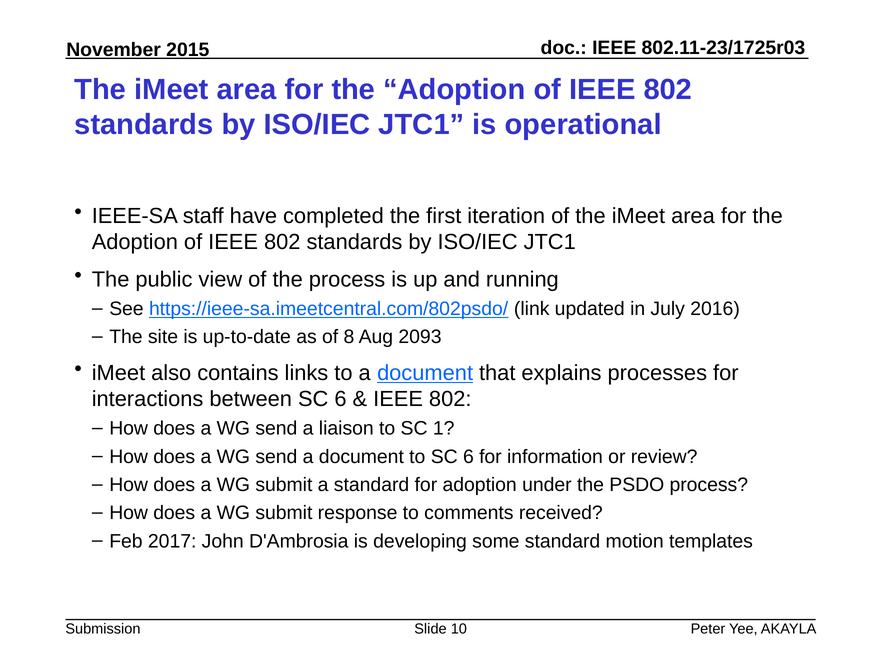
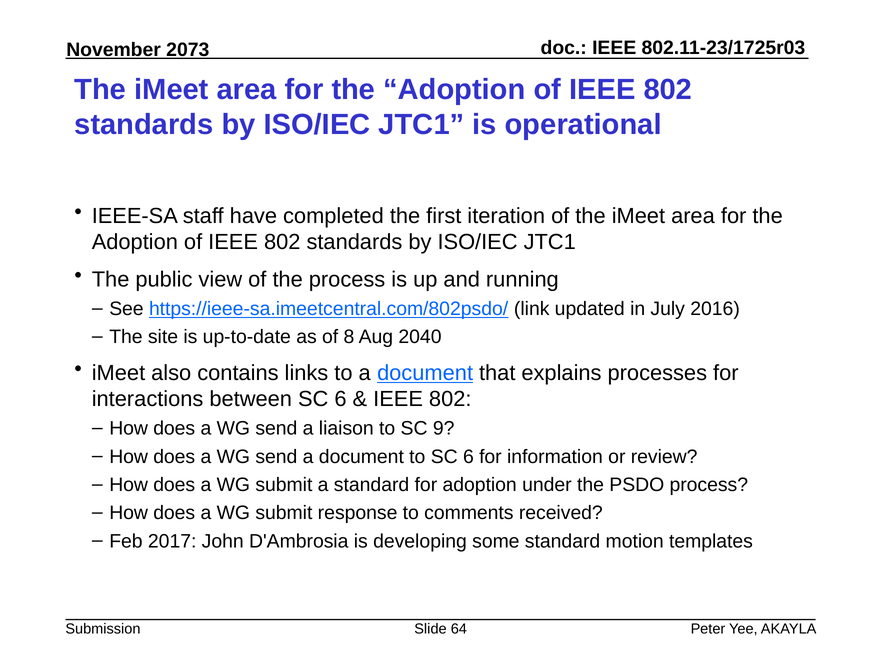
2015: 2015 -> 2073 (188, 50)
2093: 2093 -> 2040 (420, 337)
1: 1 -> 9 (444, 428)
10: 10 -> 64 (459, 629)
